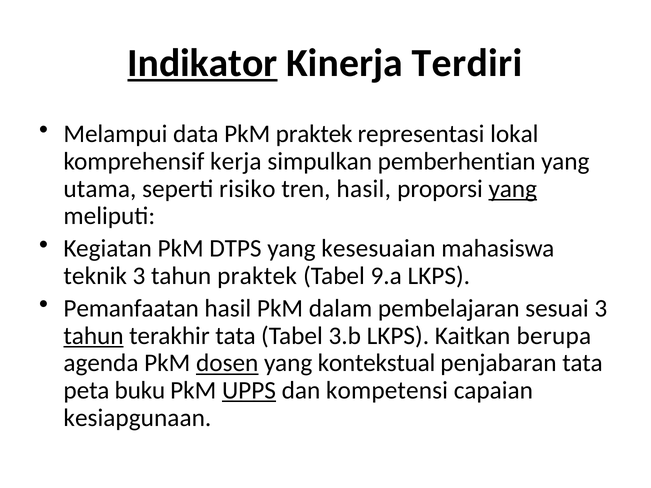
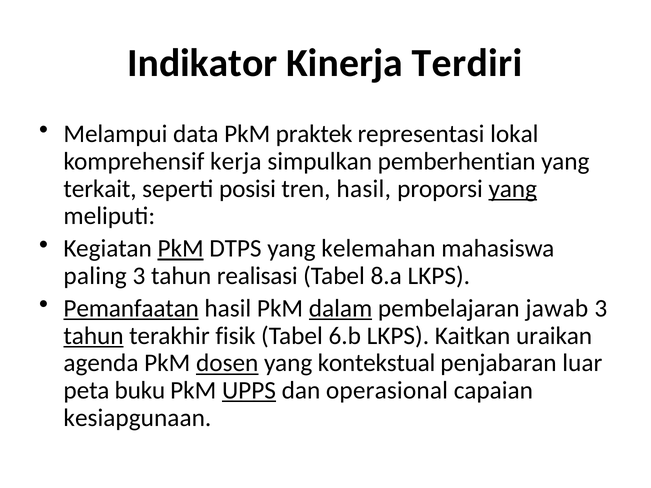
Indikator underline: present -> none (202, 63)
utama: utama -> terkait (100, 189)
risiko: risiko -> posisi (248, 189)
PkM underline: none -> present (181, 249)
kesesuaian: kesesuaian -> kelemahan (378, 249)
teknik: teknik -> paling (95, 276)
tahun praktek: praktek -> realisasi (257, 276)
9.a: 9.a -> 8.a (386, 276)
Pemanfaatan underline: none -> present (131, 309)
dalam underline: none -> present (340, 309)
sesuai: sesuai -> jawab (557, 309)
terakhir tata: tata -> fisik (235, 336)
3.b: 3.b -> 6.b (345, 336)
berupa: berupa -> uraikan (554, 336)
penjabaran tata: tata -> luar (582, 363)
kompetensi: kompetensi -> operasional (387, 391)
